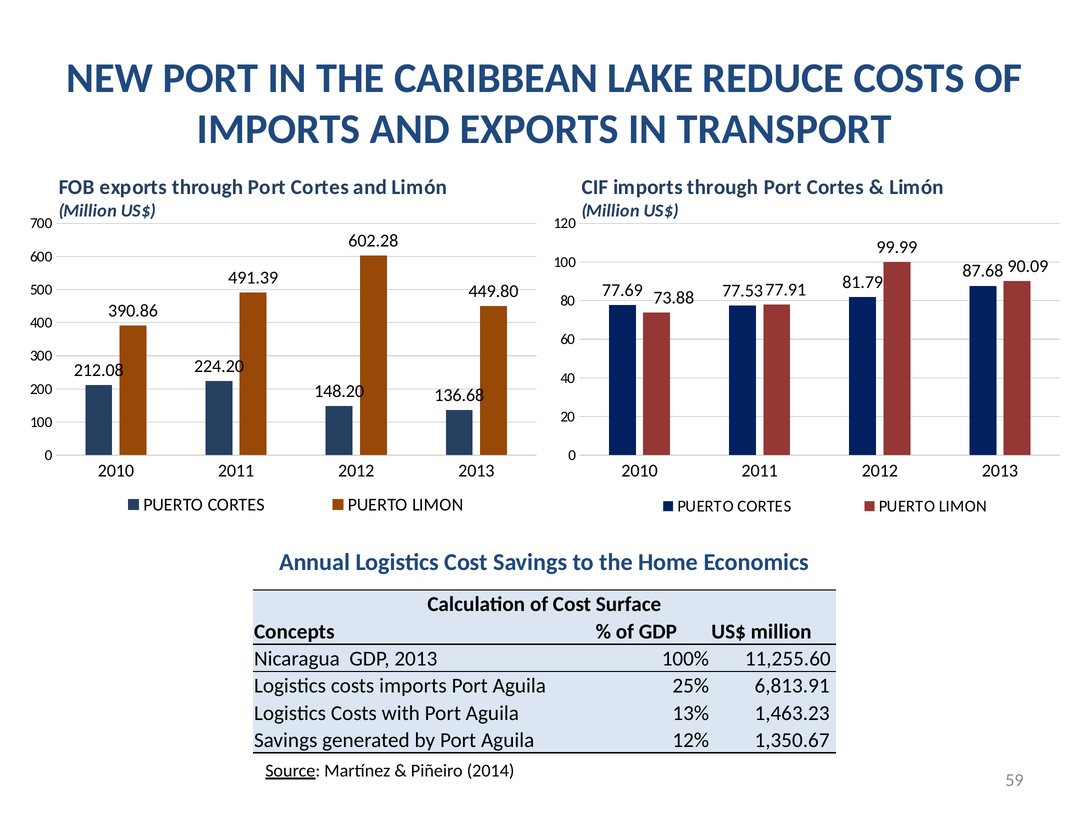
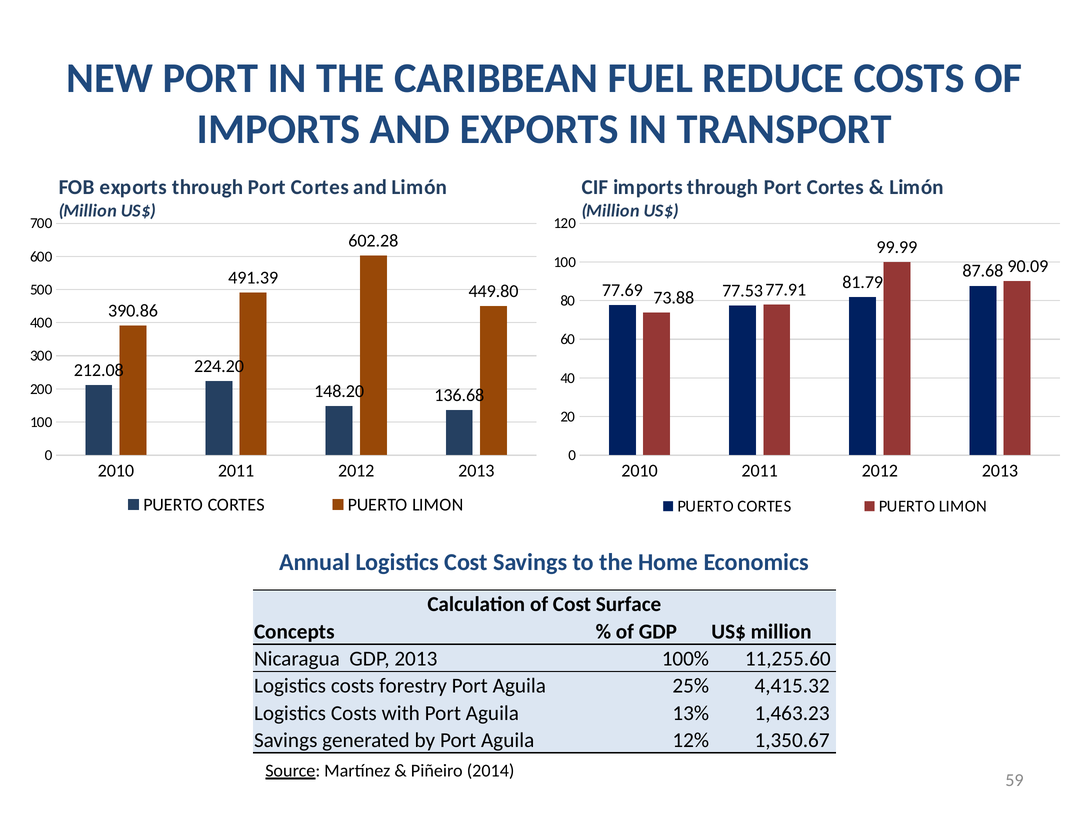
LAKE: LAKE -> FUEL (650, 78)
costs imports: imports -> forestry (413, 686)
6,813.91: 6,813.91 -> 4,415.32 (792, 686)
